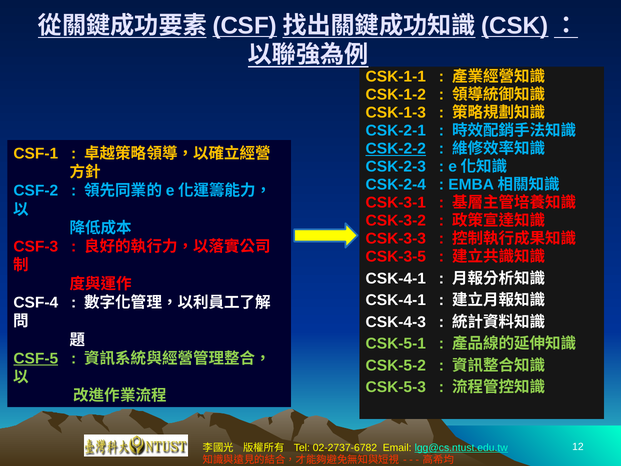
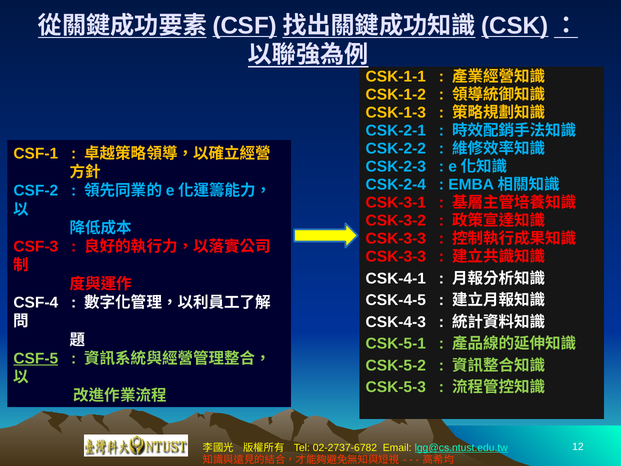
CSK-2-2 underline: present -> none (396, 149)
CSK-3-5: CSK-3-5 -> CSK-3-3 (396, 257)
CSK-4-1: CSK-4-1 -> CSK-4-5 (396, 300)
